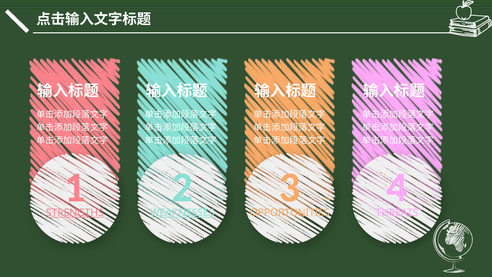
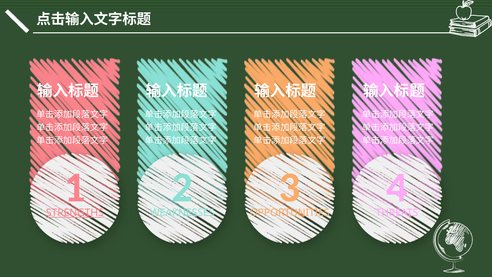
WEAKNESSES underline: present -> none (182, 213)
